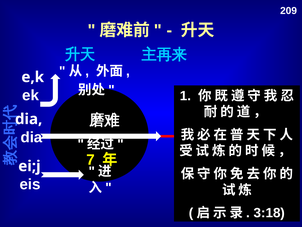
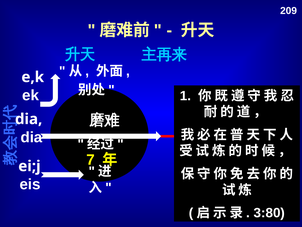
3:18: 3:18 -> 3:80 (269, 212)
